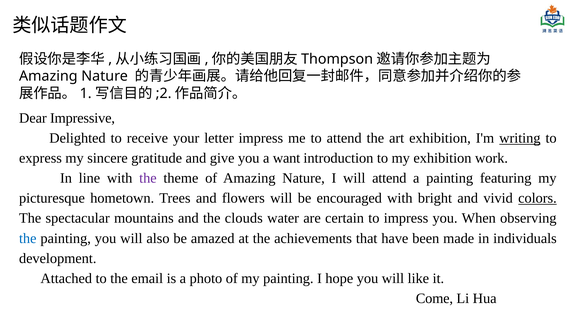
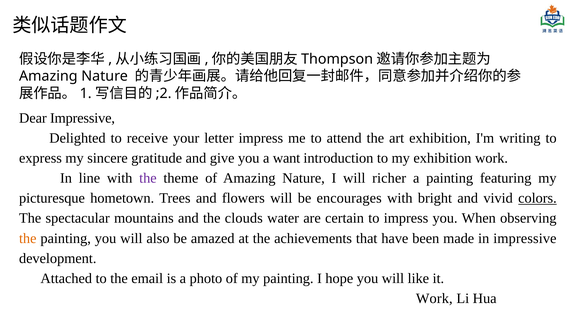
writing underline: present -> none (520, 138)
will attend: attend -> richer (389, 178)
encouraged: encouraged -> encourages (349, 198)
the colour: blue -> orange (28, 238)
in individuals: individuals -> impressive (525, 238)
Come: Come -> Work (434, 298)
